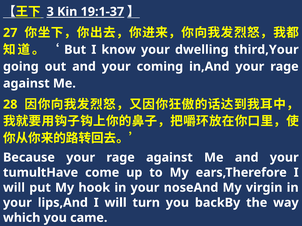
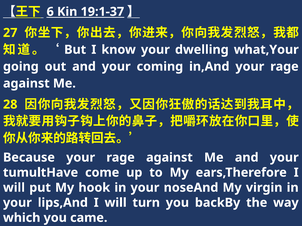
3: 3 -> 6 (50, 12)
third,Your: third,Your -> what,Your (266, 50)
